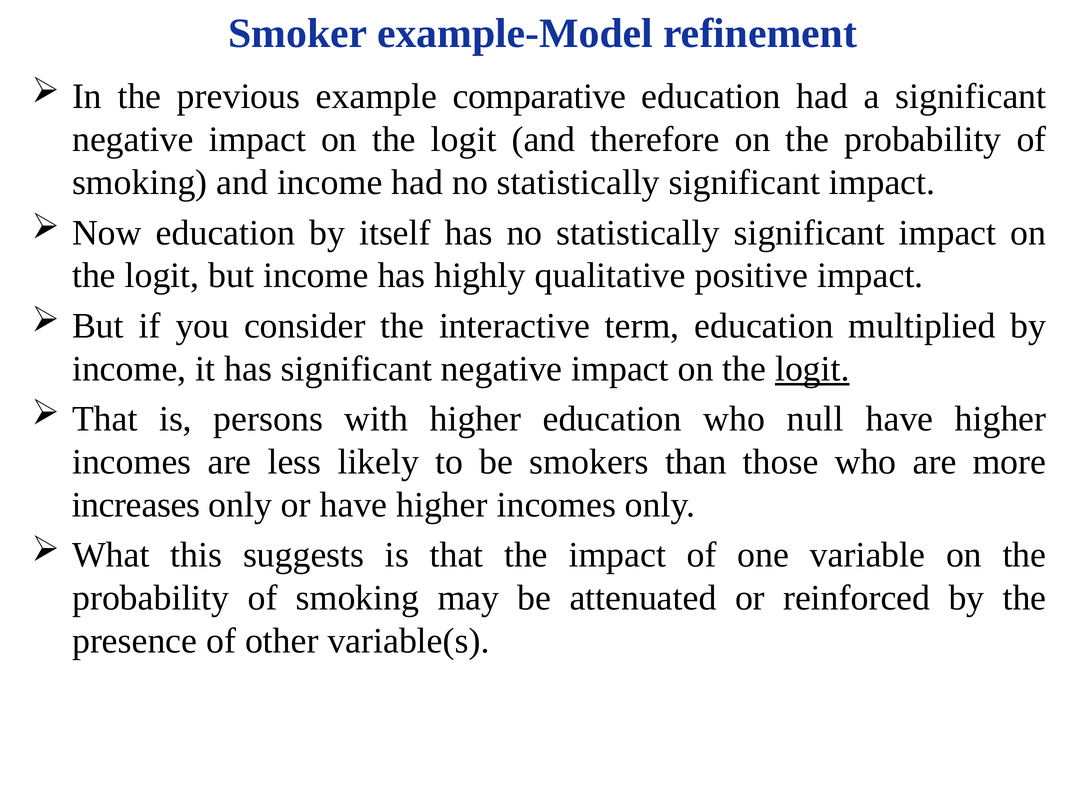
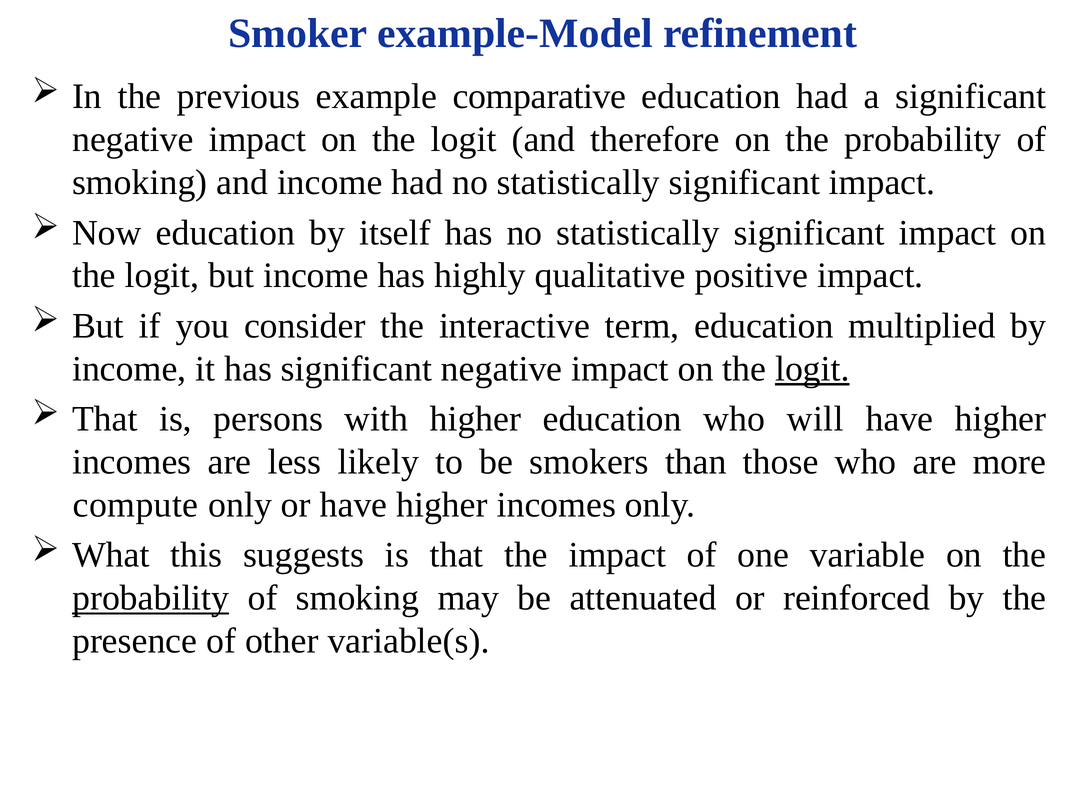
null: null -> will (815, 419)
increases: increases -> compute (136, 505)
probability underline: none -> present (151, 598)
